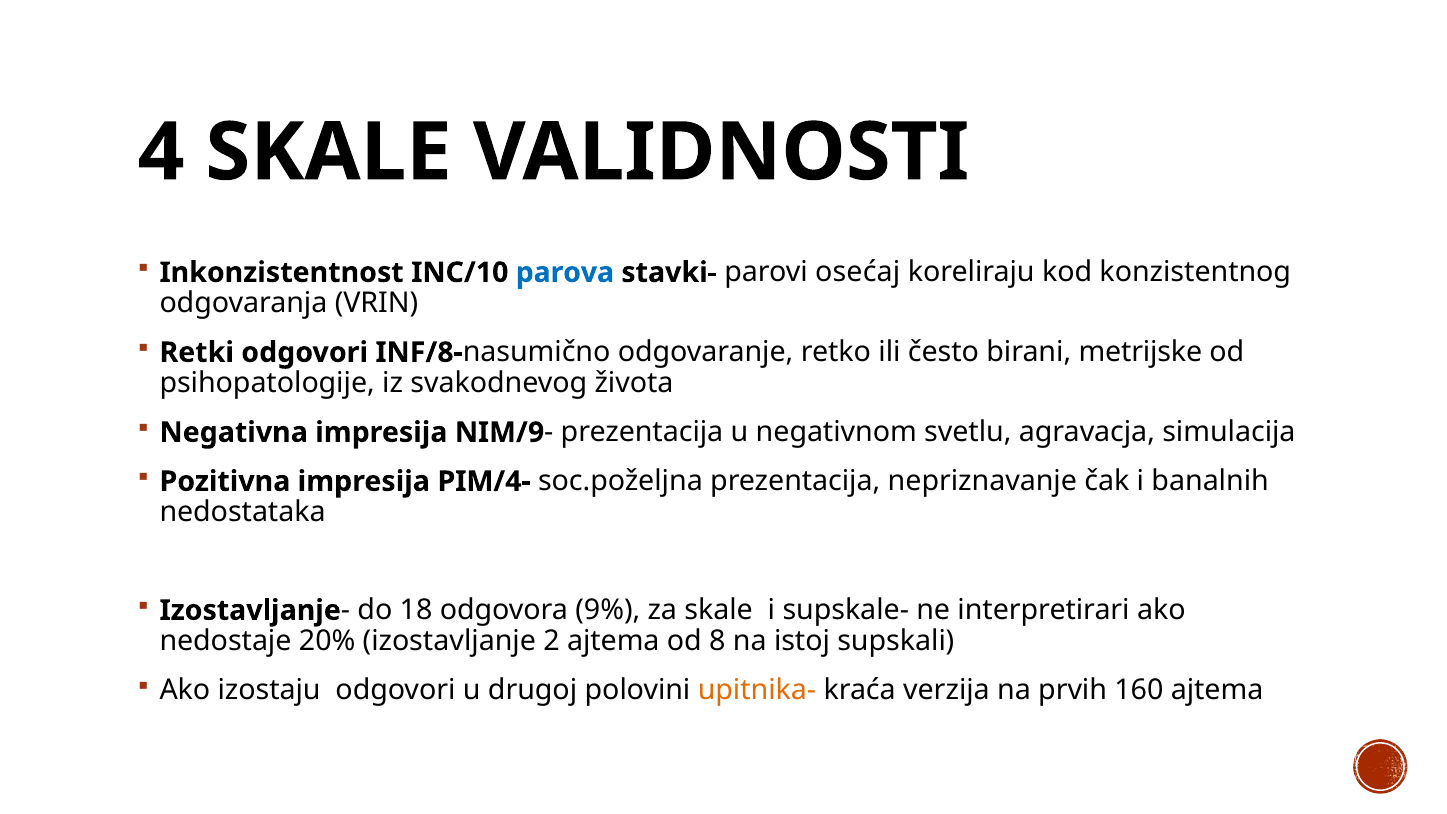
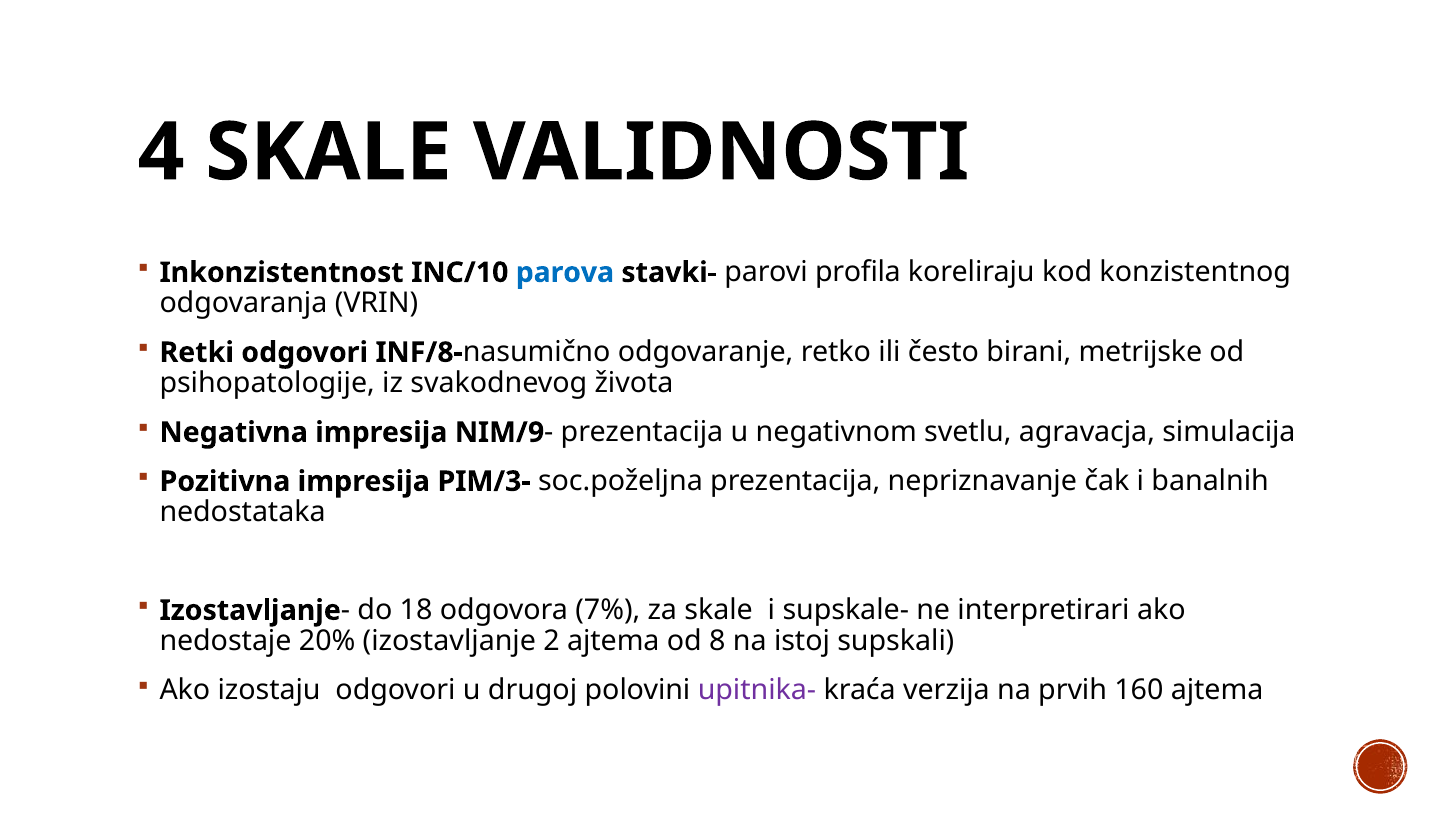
osećaj: osećaj -> profila (858, 273)
PIM/4-: PIM/4- -> PIM/3- (484, 481)
9%: 9% -> 7% (608, 610)
upitnika- colour: orange -> purple (757, 690)
